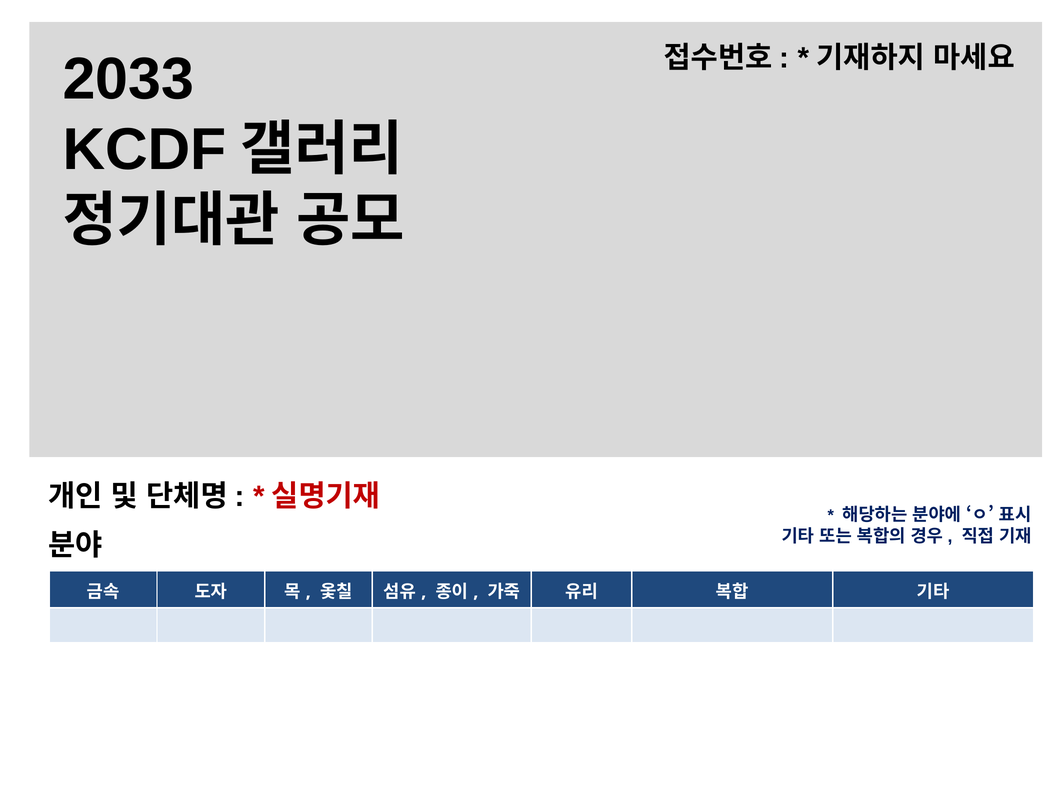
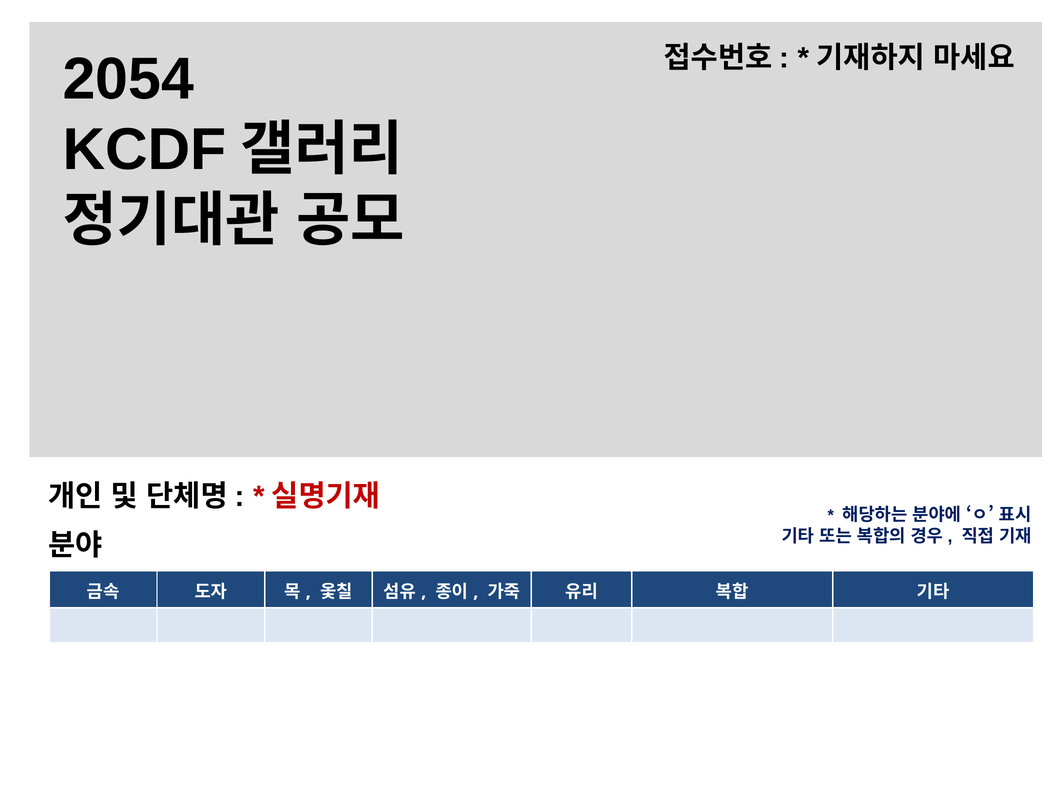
2033: 2033 -> 2054 (128, 79)
